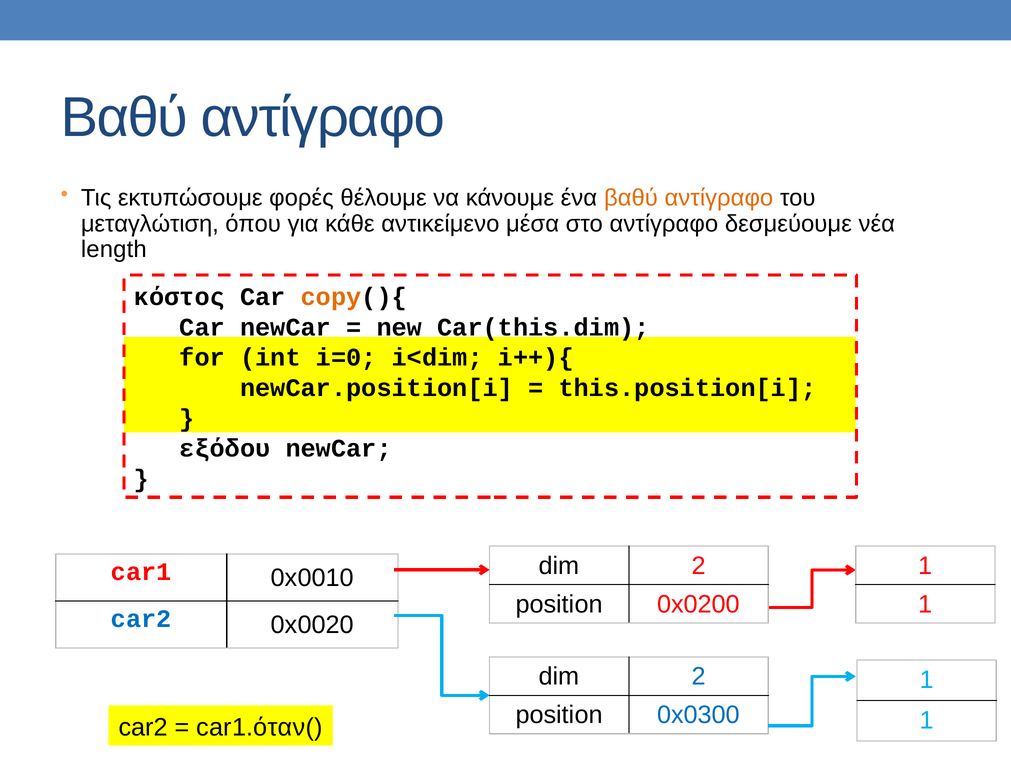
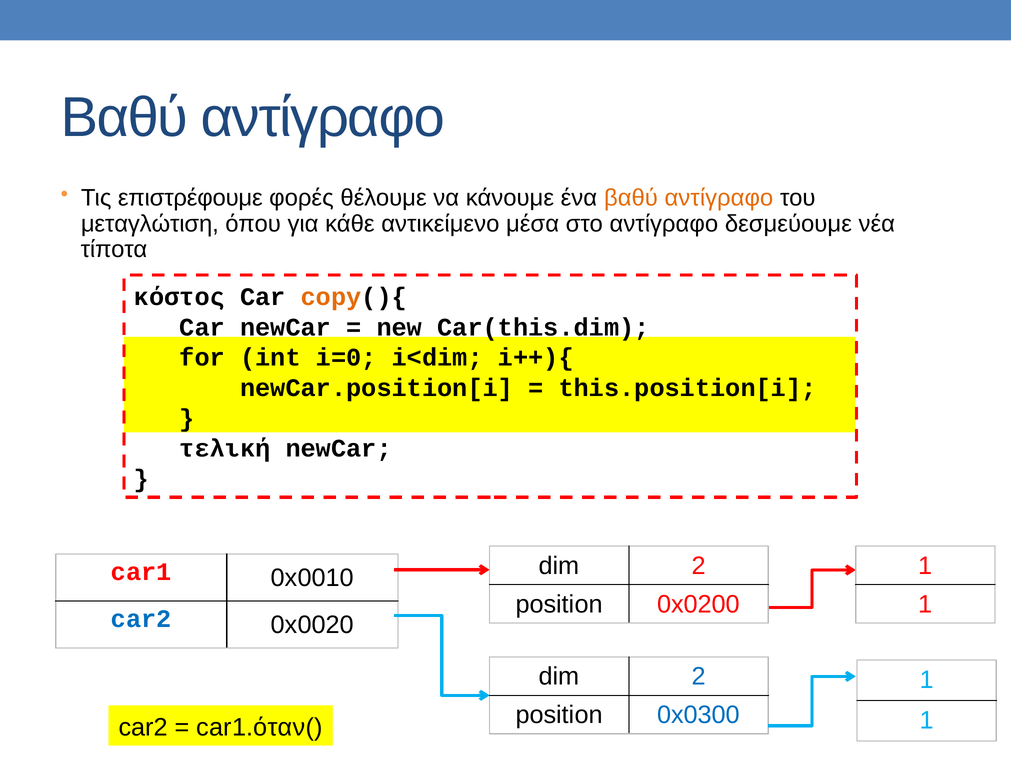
εκτυπώσουμε: εκτυπώσουμε -> επιστρέφουμε (190, 198)
length: length -> τίποτα (114, 250)
εξόδου: εξόδου -> τελική (225, 449)
